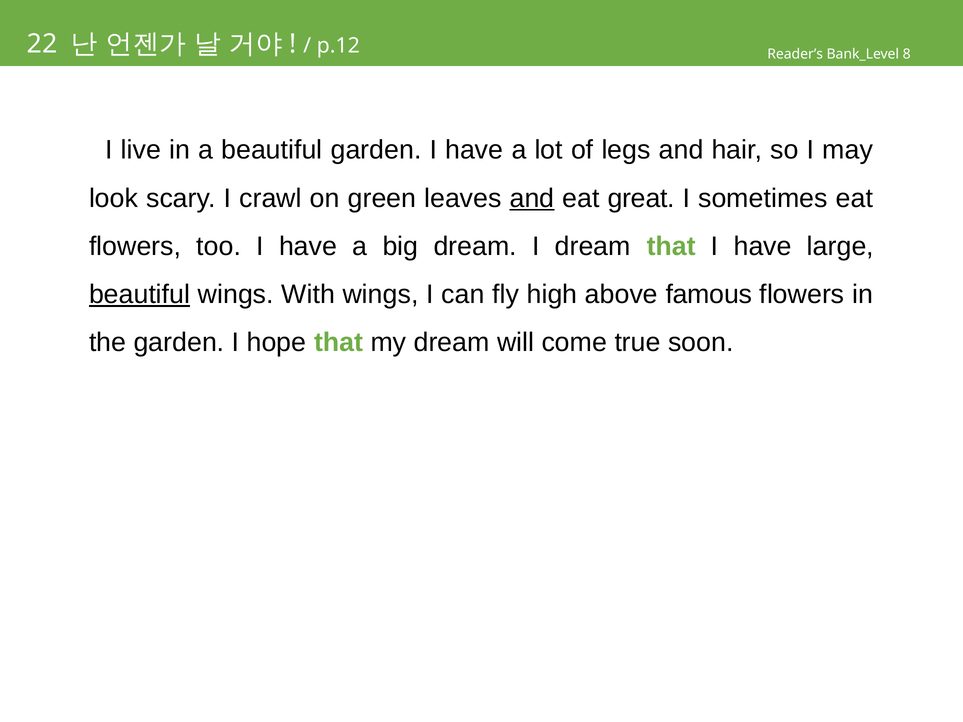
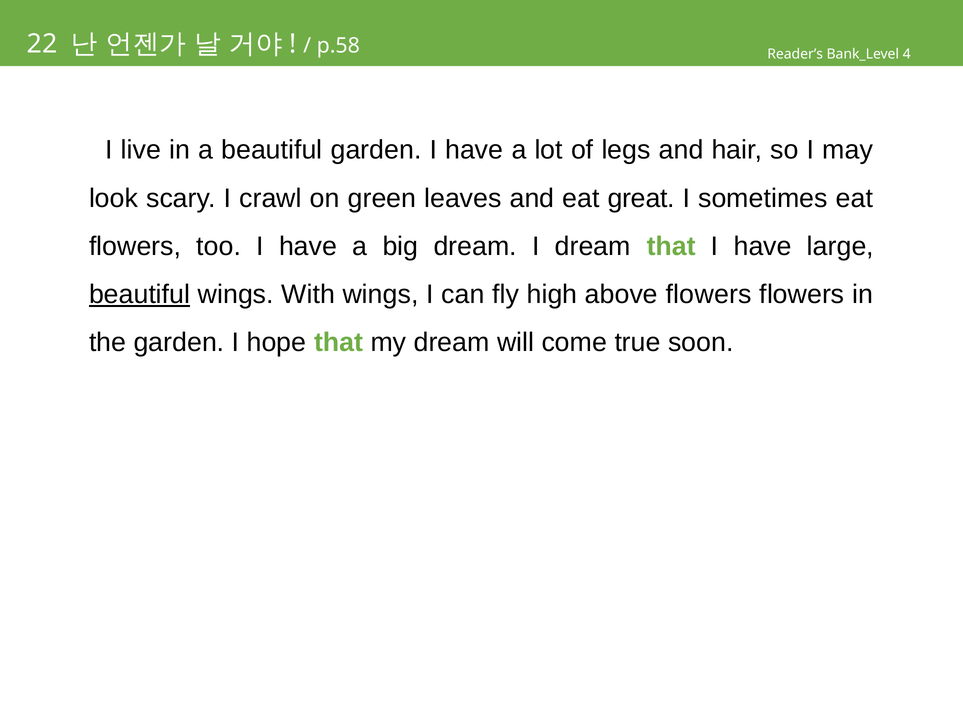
p.12: p.12 -> p.58 (338, 45)
8: 8 -> 4 (907, 54)
and underline: present -> none (532, 198)
above famous: famous -> flowers (709, 295)
